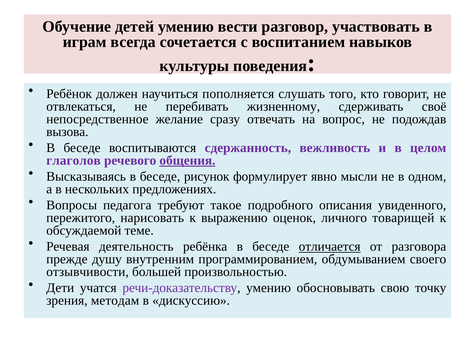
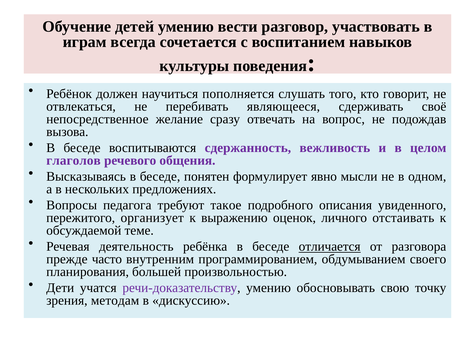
жизненному: жизненному -> являющееся (283, 107)
общения underline: present -> none (187, 161)
рисунок: рисунок -> понятен (207, 177)
нарисовать: нарисовать -> организует (152, 218)
товарищей: товарищей -> отстаивать (403, 218)
душу: душу -> часто (107, 259)
отзывчивости: отзывчивости -> планирования (88, 272)
